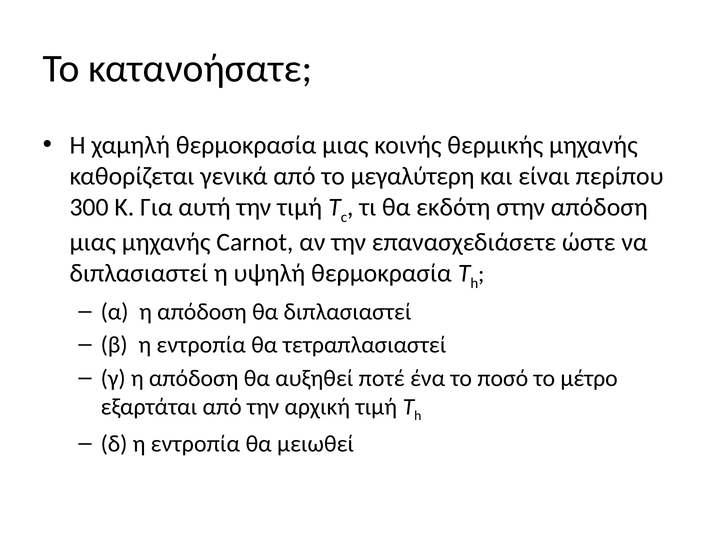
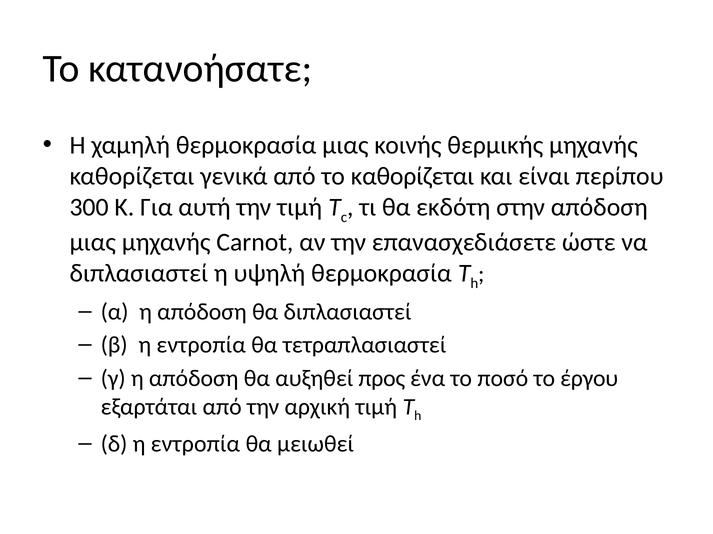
το μεγαλύτερη: μεγαλύτερη -> καθορίζεται (412, 177)
ποτέ: ποτέ -> προς (382, 379)
μέτρο: μέτρο -> έργου (589, 379)
